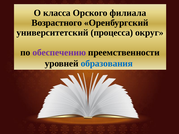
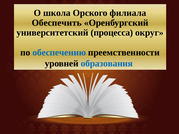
класса: класса -> школа (57, 13)
Возрастного: Возрастного -> Обеспечить (57, 23)
обеспечению colour: purple -> blue (59, 53)
